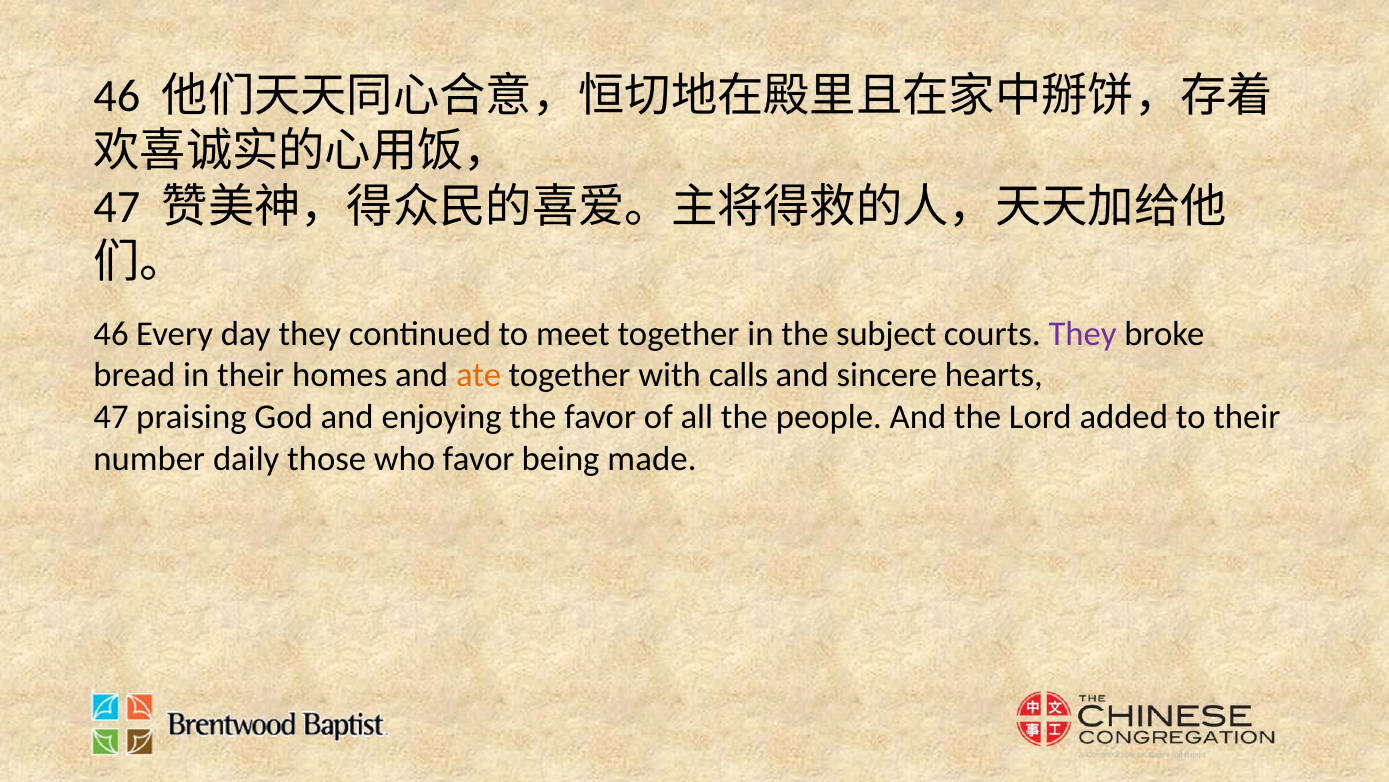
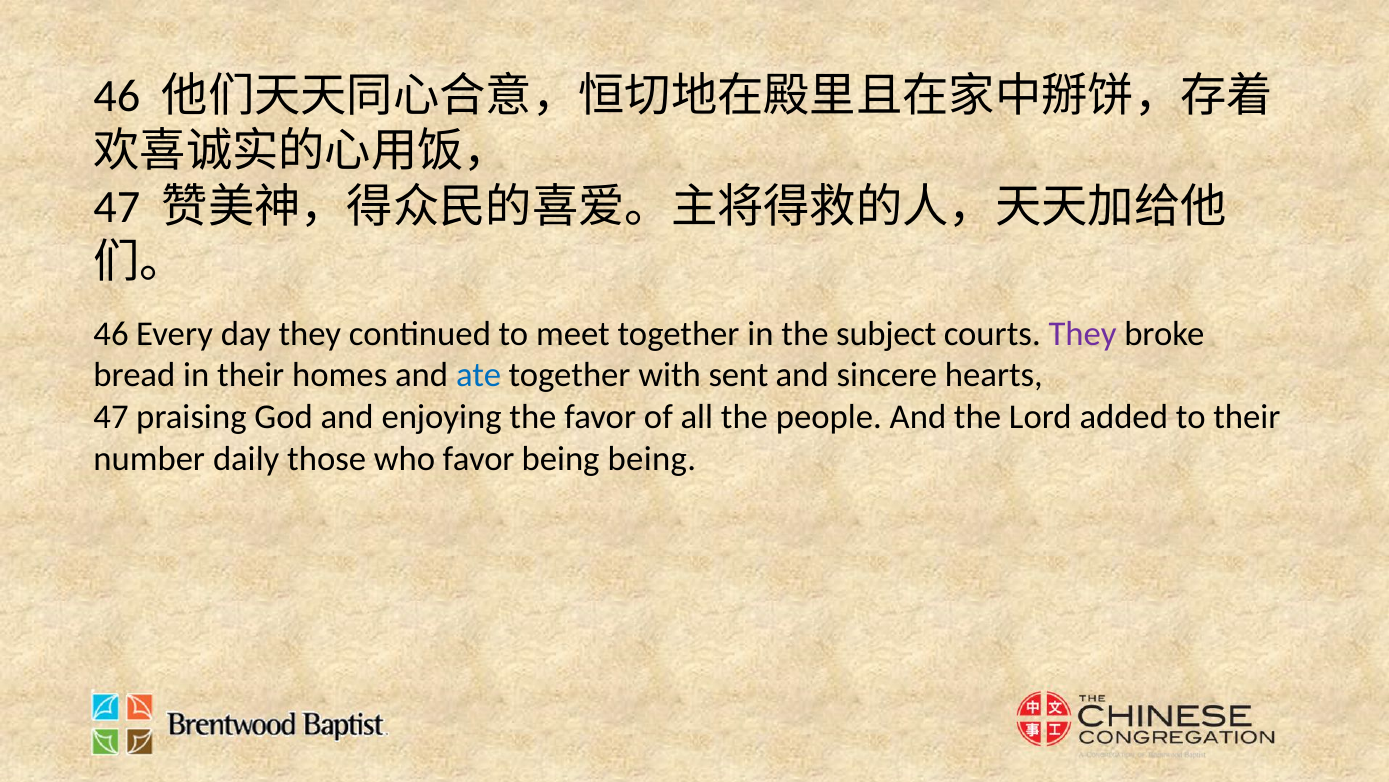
ate colour: orange -> blue (479, 375)
calls: calls -> sent (739, 375)
being made: made -> being (652, 458)
